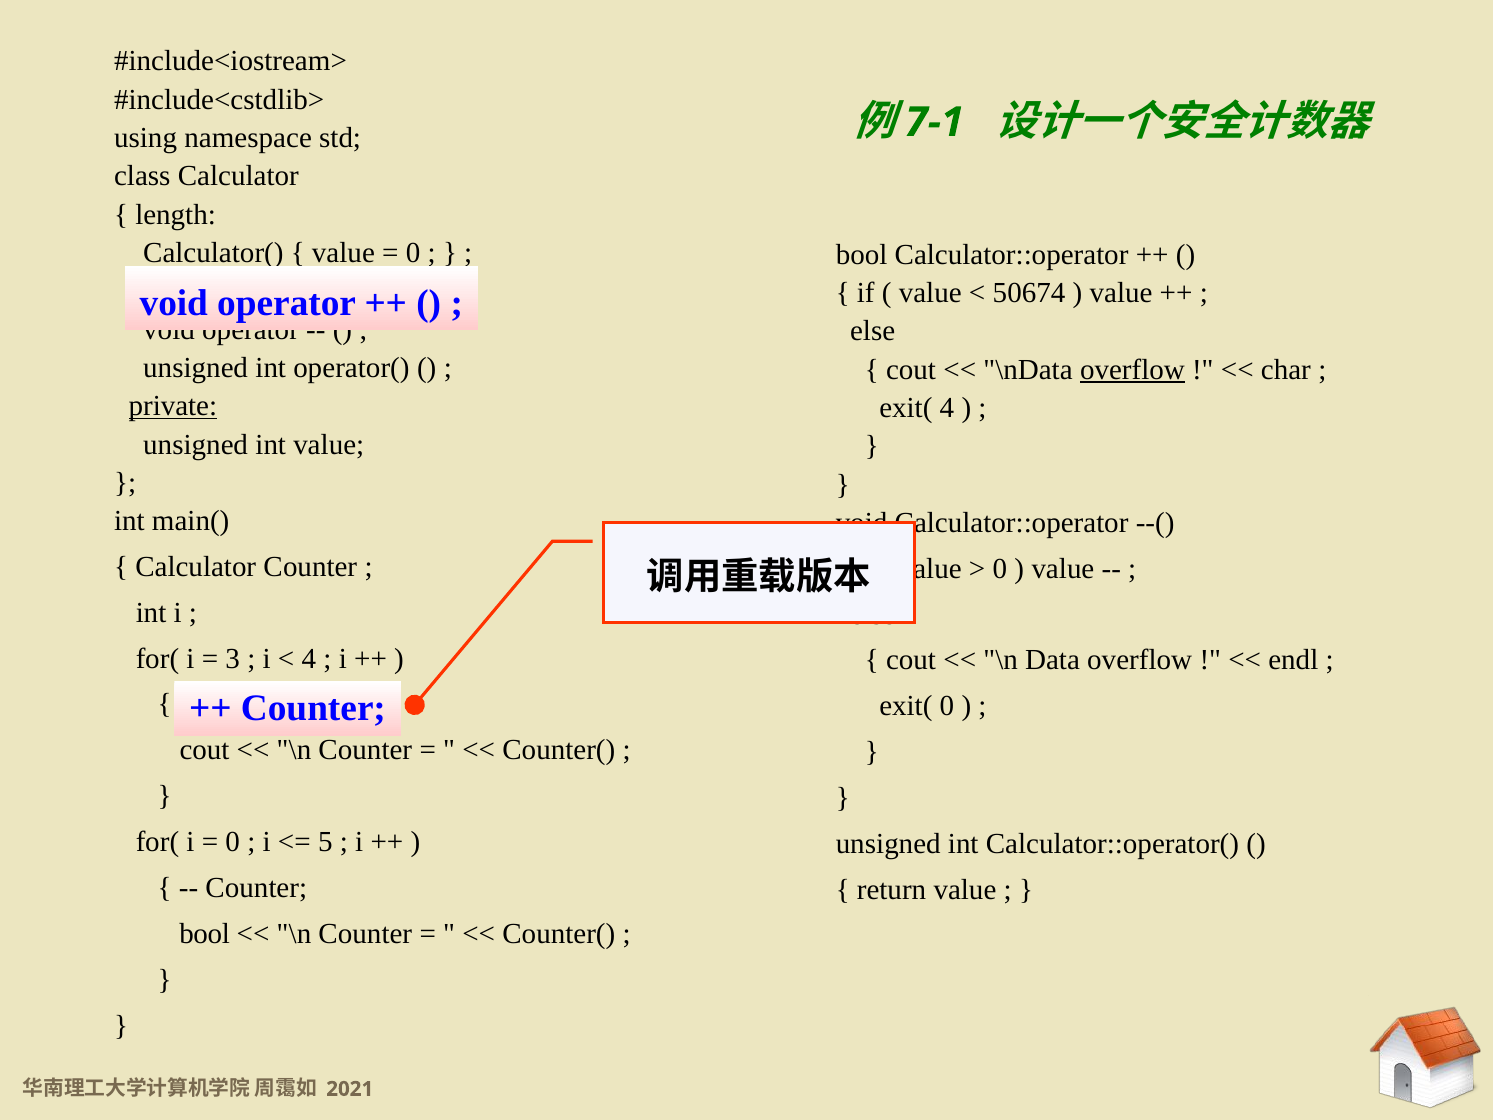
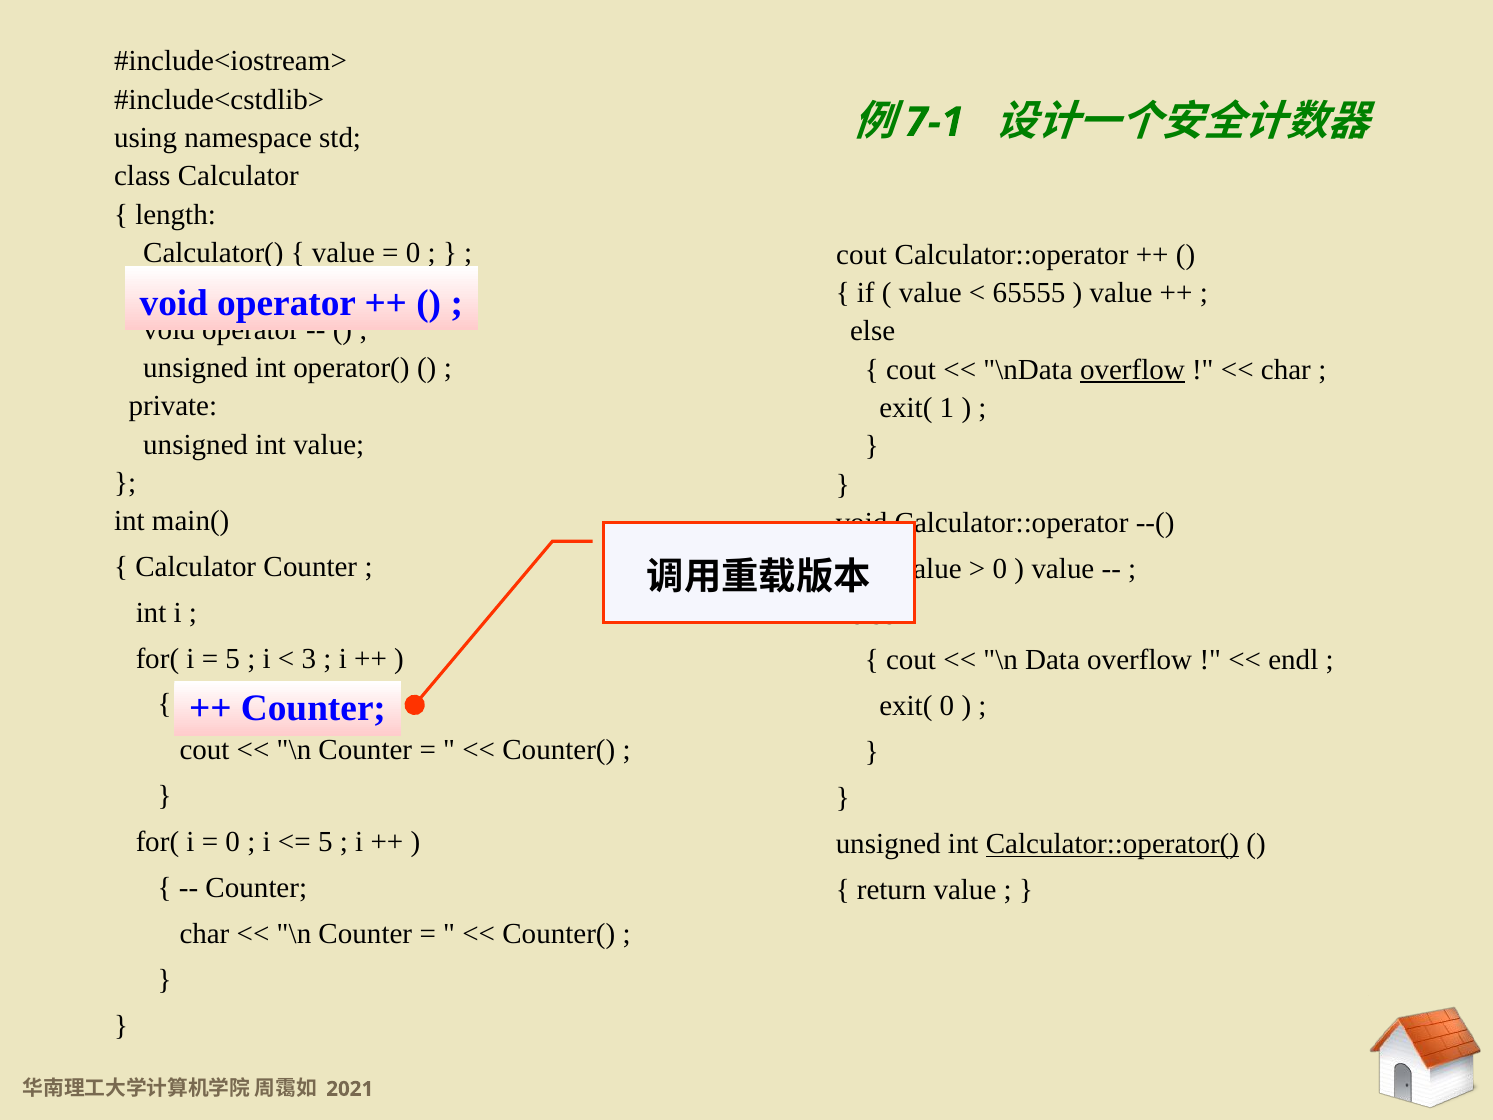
bool: bool -> cout (861, 255)
50674: 50674 -> 65555 (1029, 293)
private underline: present -> none (173, 406)
exit( 4: 4 -> 1 (947, 408)
3: 3 -> 5 (233, 658)
4: 4 -> 3 (309, 658)
Calculator::operator( underline: none -> present (1112, 844)
bool: bool -> char (204, 934)
